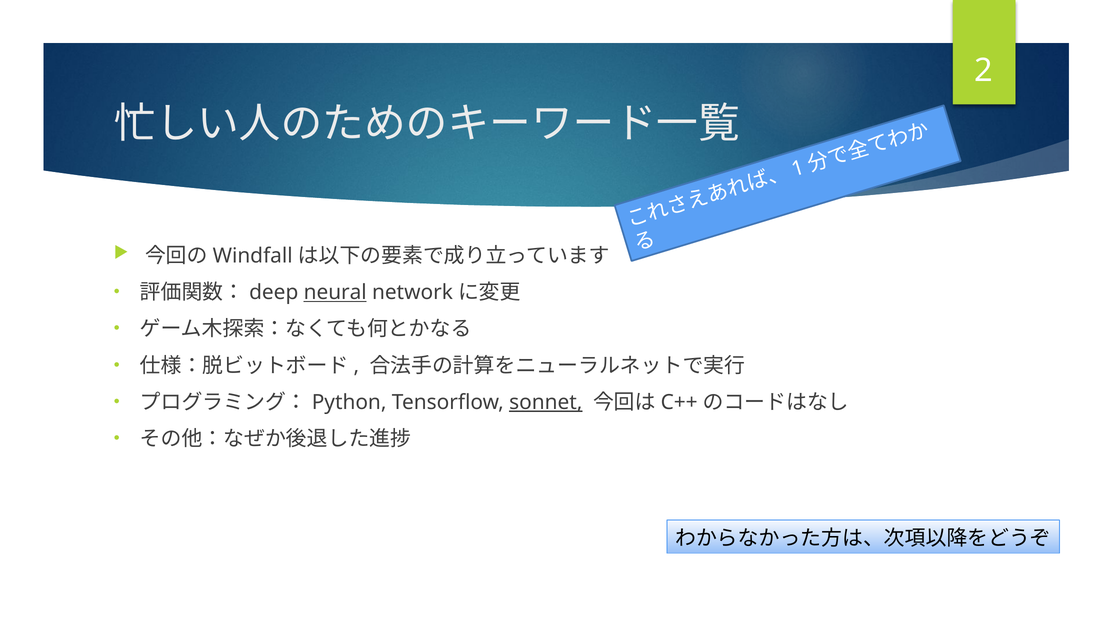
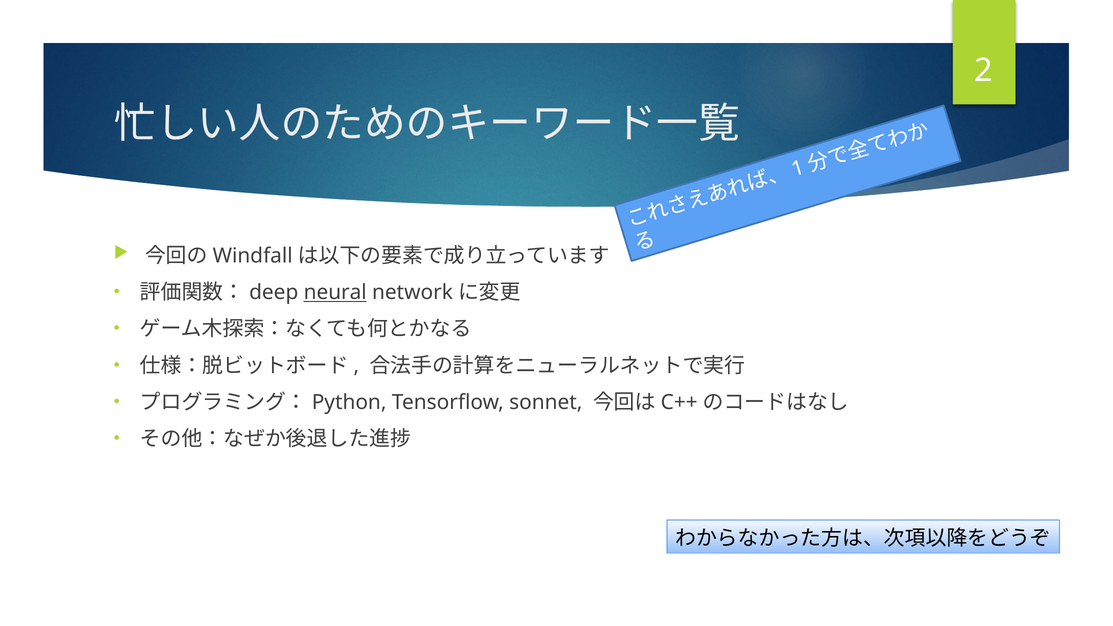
sonnet underline: present -> none (546, 402)
